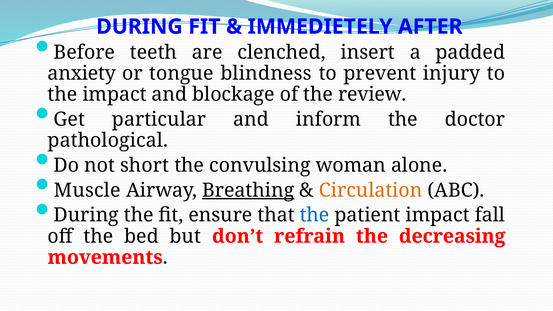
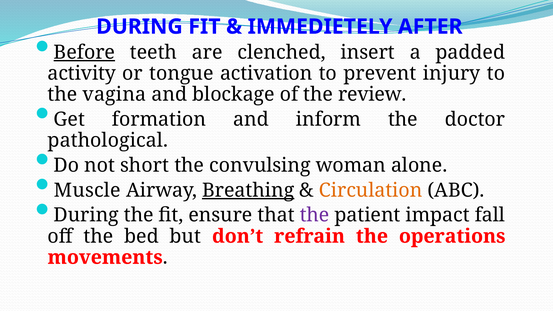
Before underline: none -> present (84, 52)
anxiety: anxiety -> activity (82, 73)
blindness: blindness -> activation (266, 73)
the impact: impact -> vagina (114, 95)
particular: particular -> formation (159, 119)
the colour: blue -> purple (315, 215)
decreasing: decreasing -> operations (452, 236)
